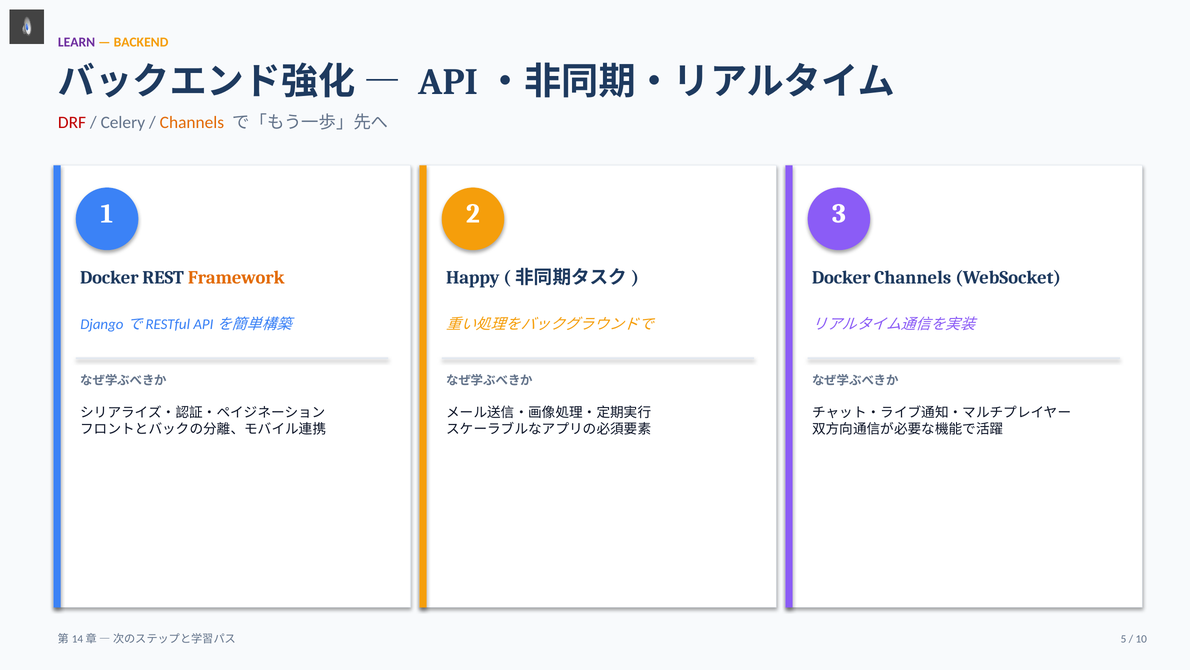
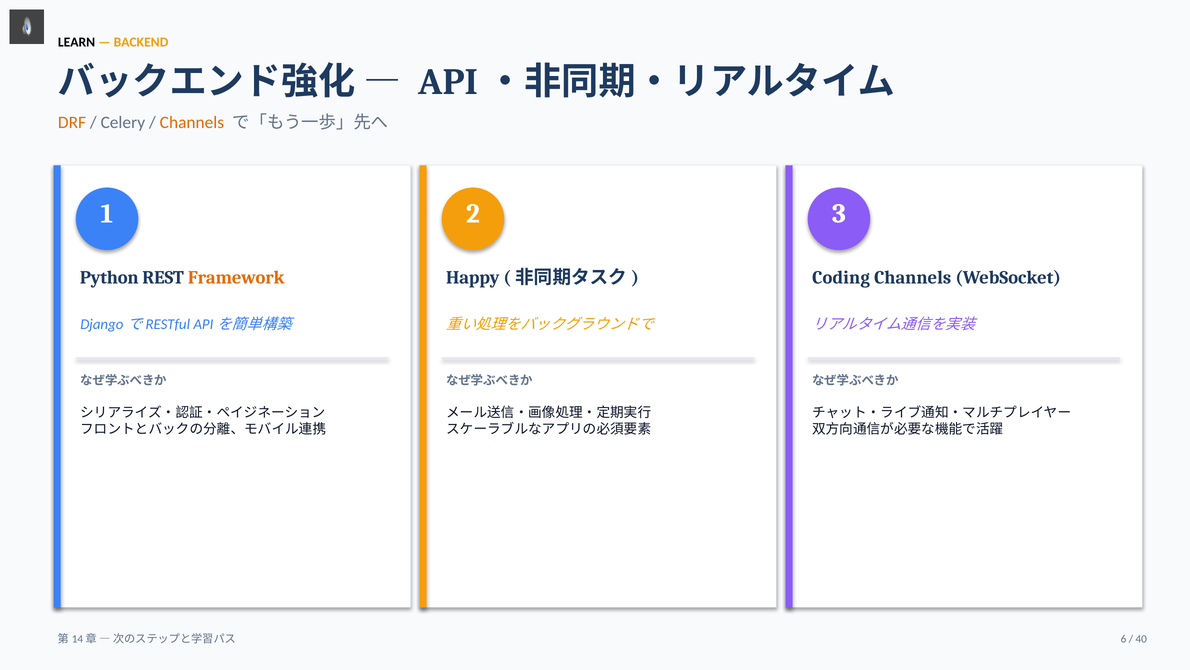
LEARN colour: purple -> black (77, 42)
DRF colour: red -> orange (72, 122)
Docker: Docker -> Python (109, 278)
Docker: Docker -> Coding (841, 278)
5: 5 -> 6 (1124, 638)
10: 10 -> 40 (1141, 638)
